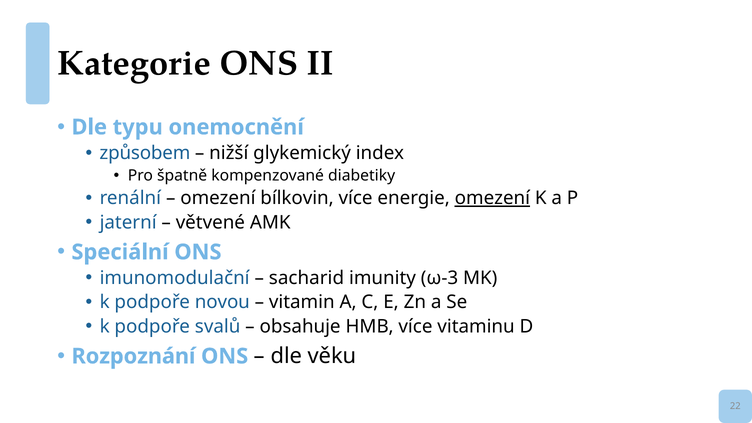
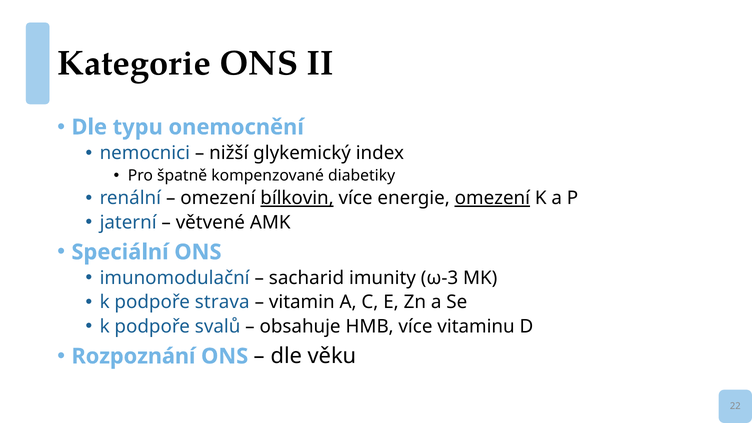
způsobem: způsobem -> nemocnici (145, 153)
bílkovin underline: none -> present (297, 198)
novou: novou -> strava (222, 302)
